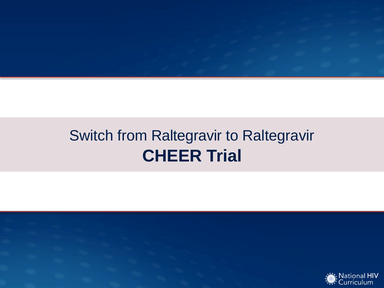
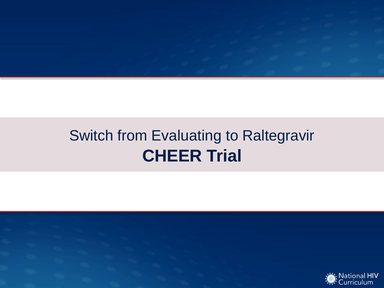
from Raltegravir: Raltegravir -> Evaluating (187, 136)
